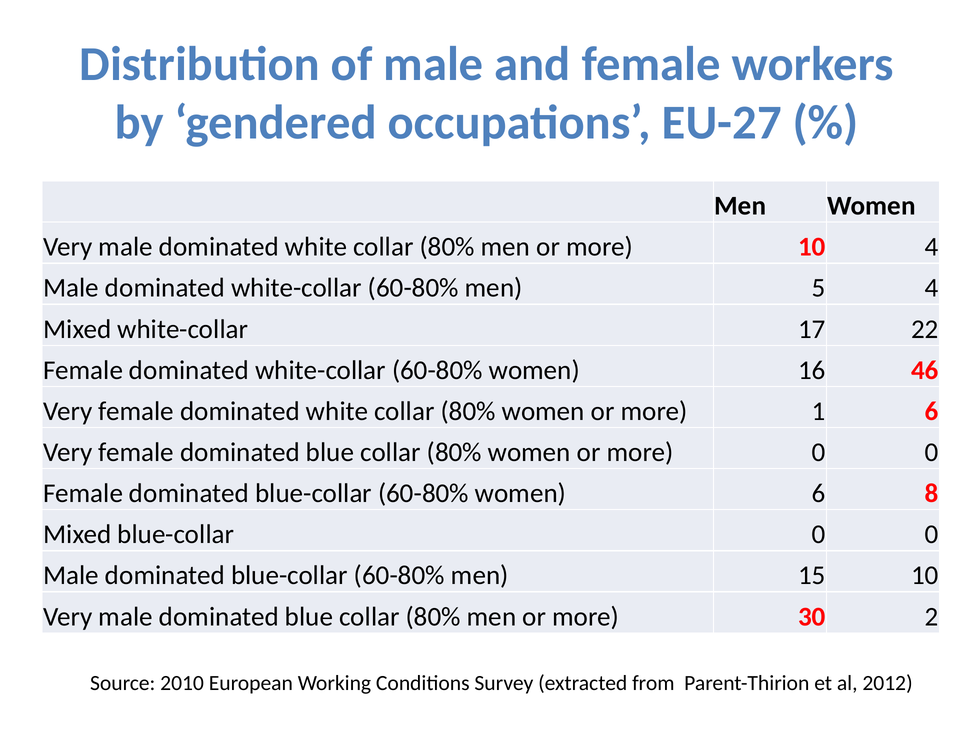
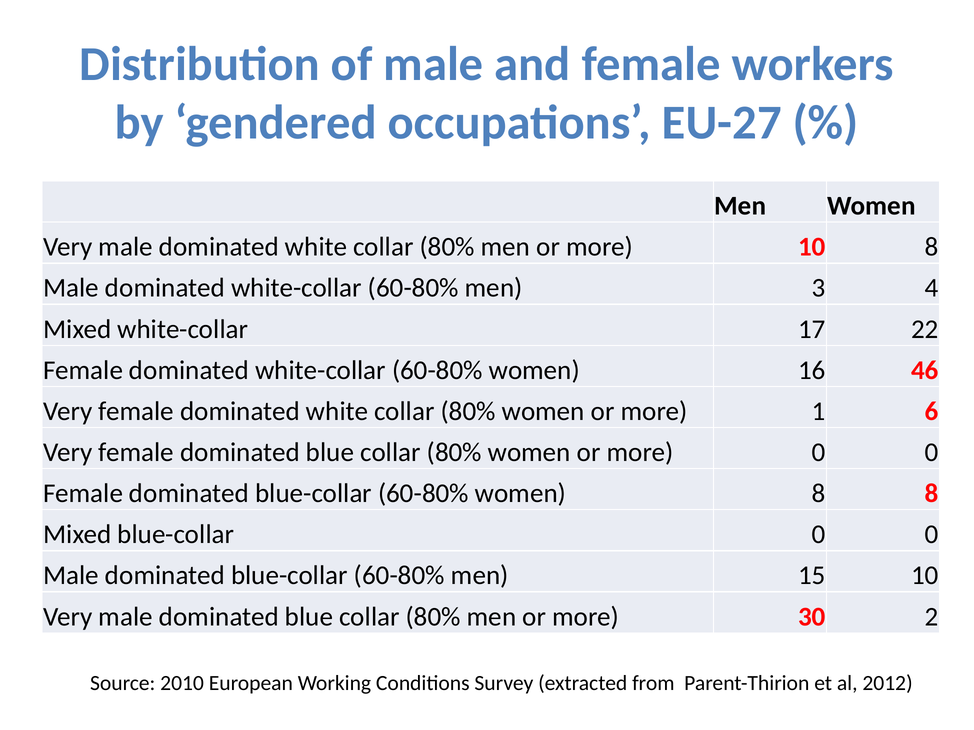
10 4: 4 -> 8 (932, 247)
5: 5 -> 3 (819, 288)
women 6: 6 -> 8 (819, 494)
